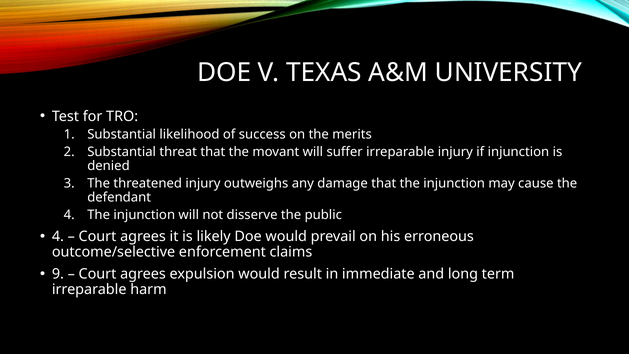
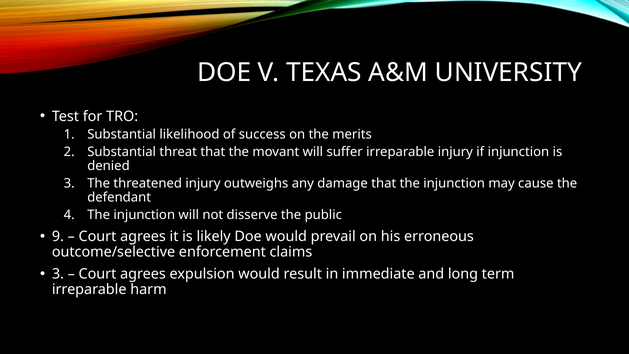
4: 4 -> 9 (58, 236)
9: 9 -> 3 (58, 274)
